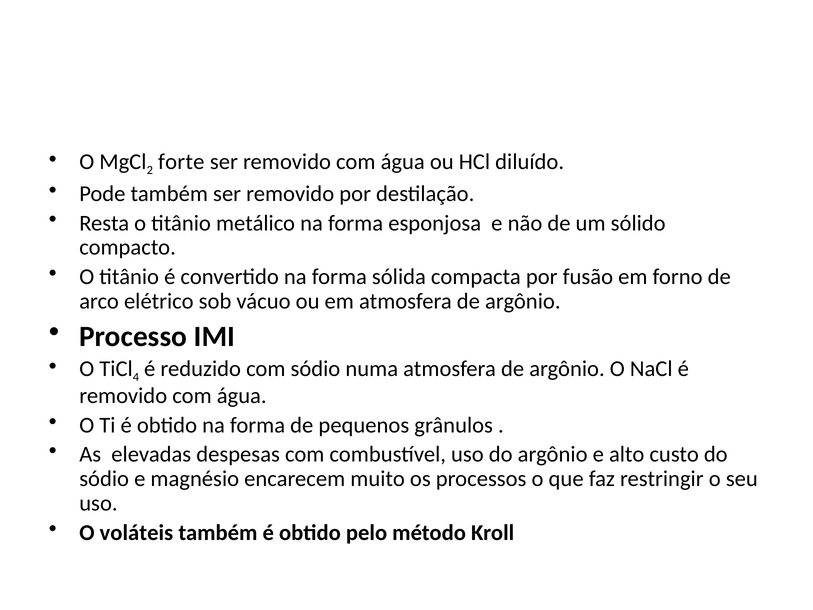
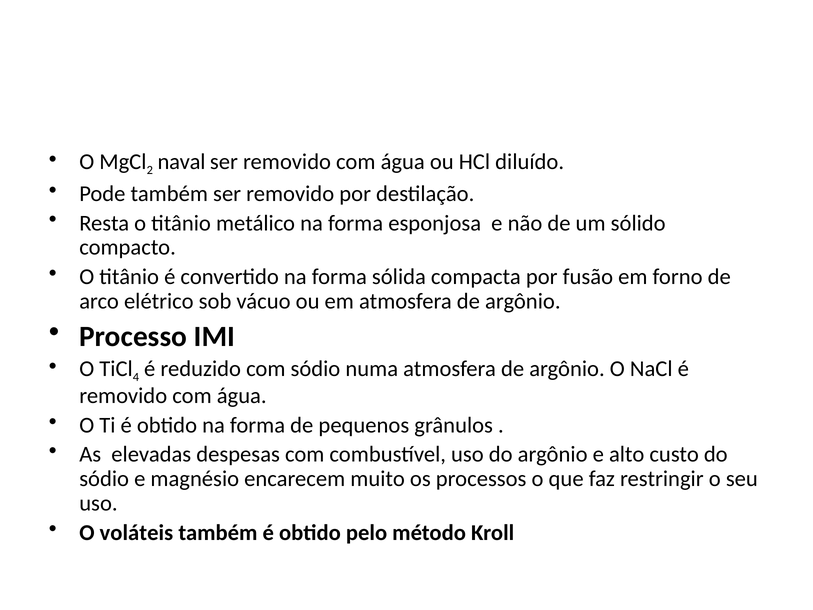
forte: forte -> naval (181, 161)
